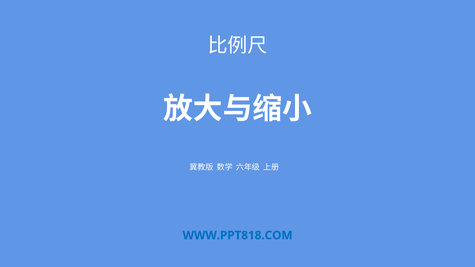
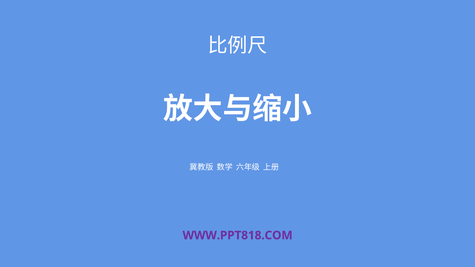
WWW.PPT818.COM colour: blue -> purple (238, 236)
